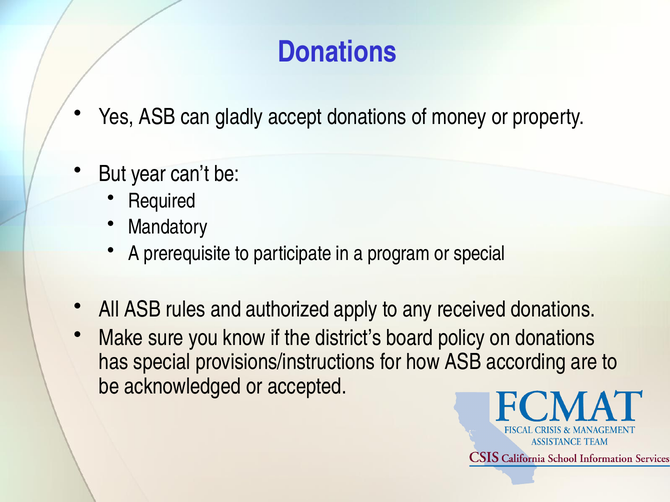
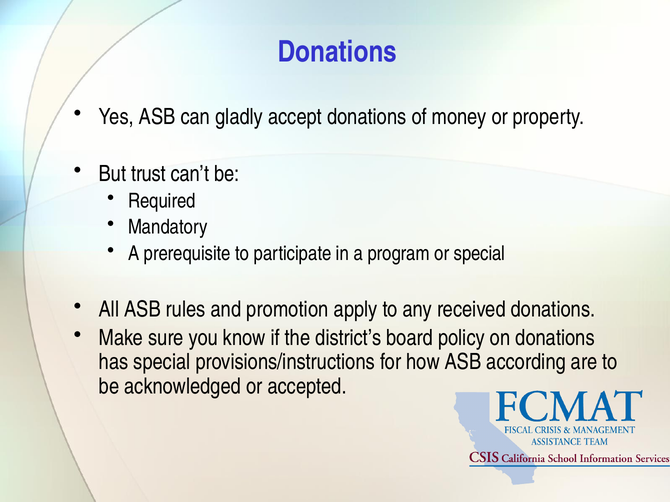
year: year -> trust (149, 174)
authorized: authorized -> promotion (287, 310)
